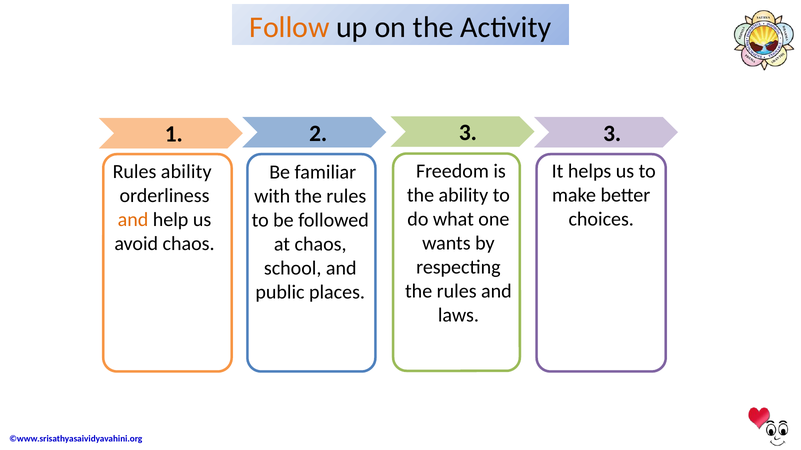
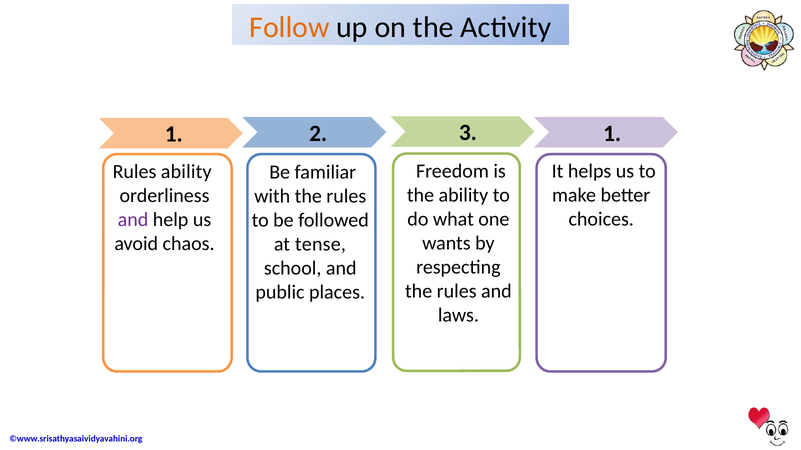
3: 3 -> 1 (612, 134)
and colour: orange -> purple (133, 220)
at chaos: chaos -> tense (320, 245)
